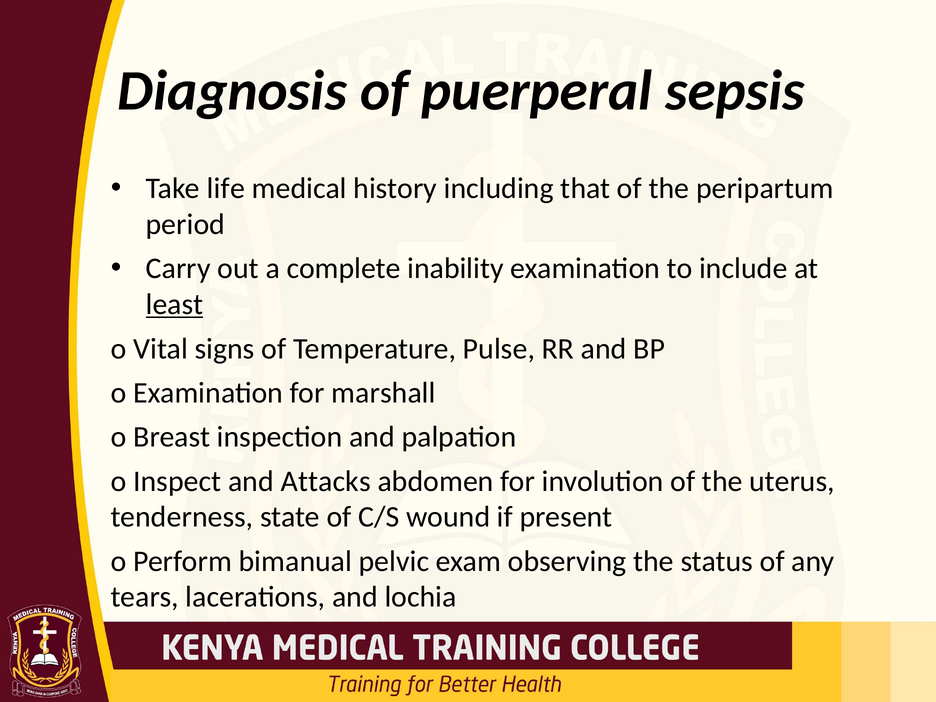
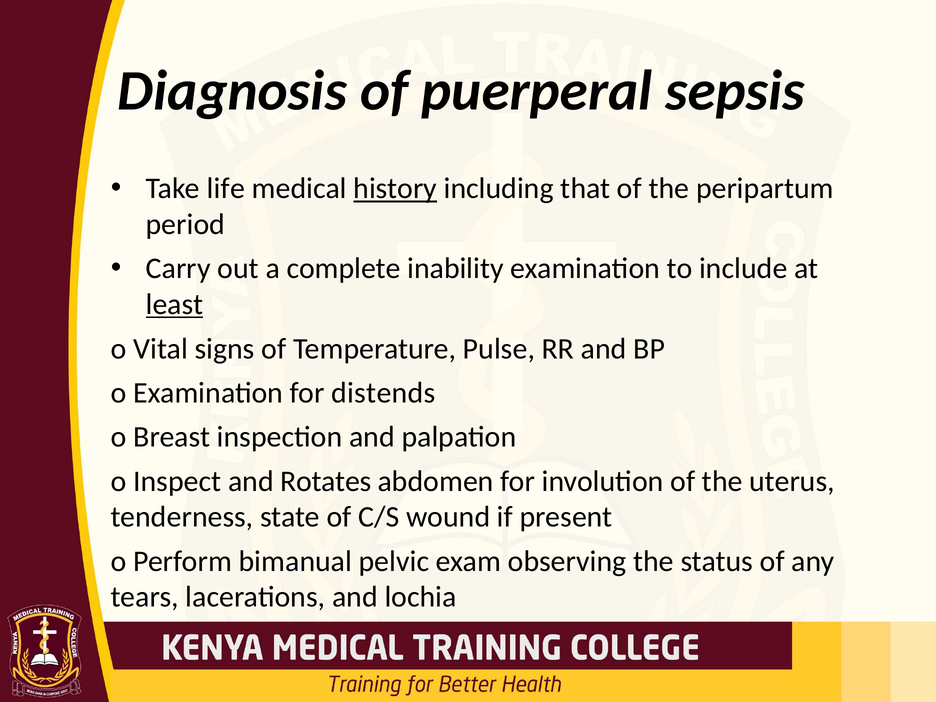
history underline: none -> present (395, 189)
marshall: marshall -> distends (383, 393)
Attacks: Attacks -> Rotates (326, 481)
